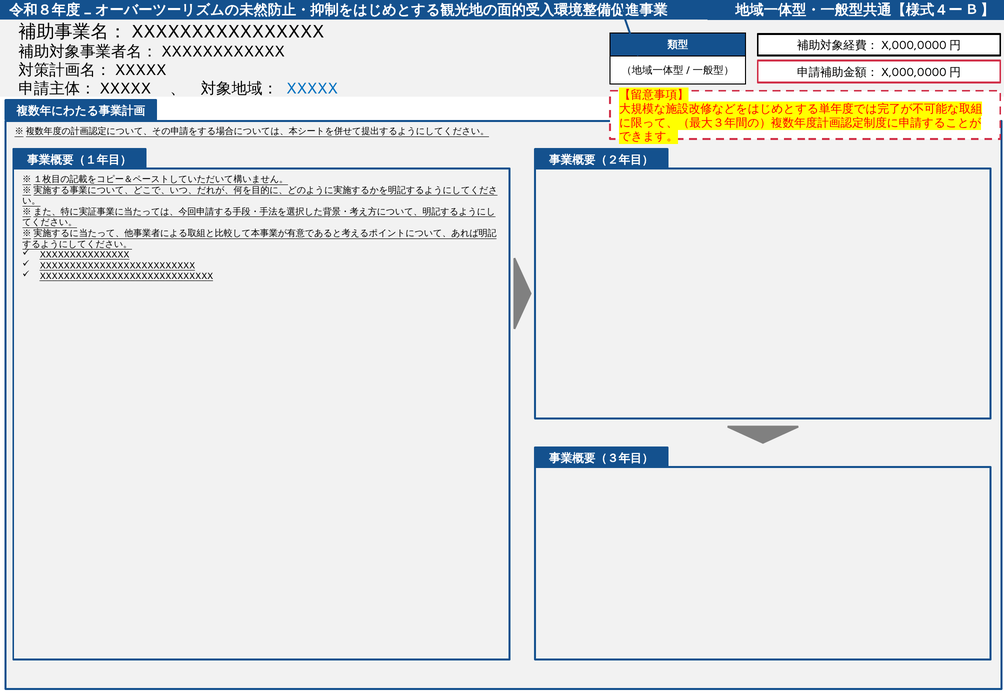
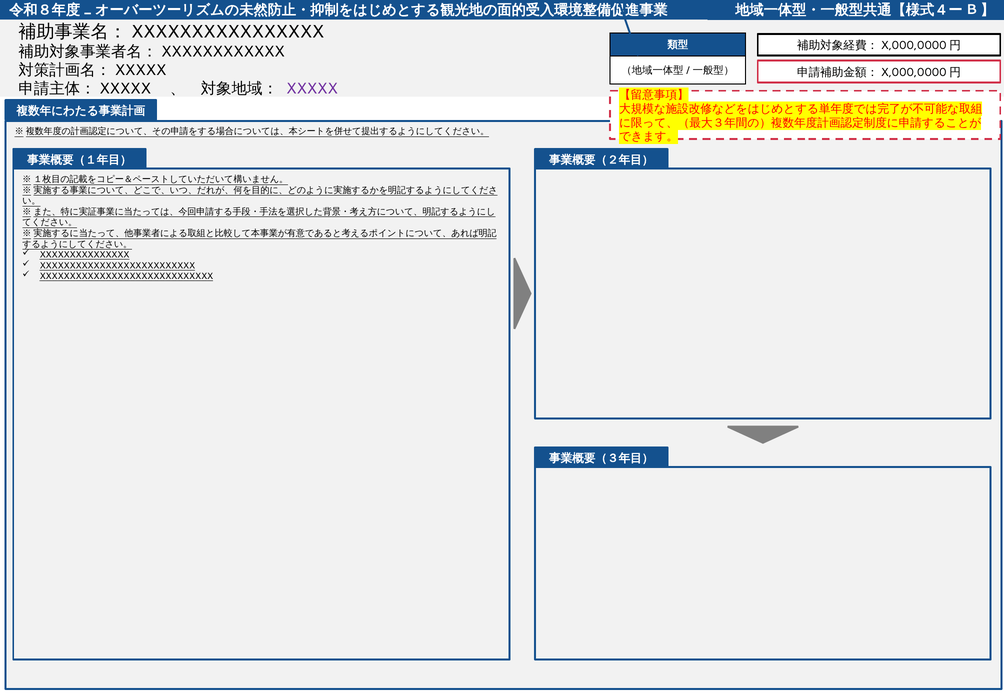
XXXXX colour: blue -> purple (312, 89)
